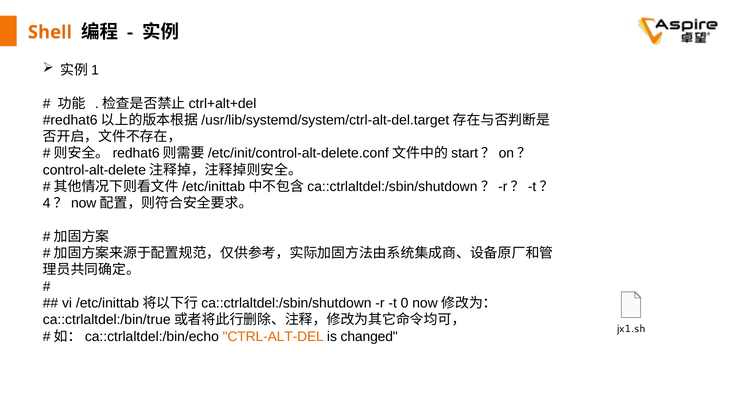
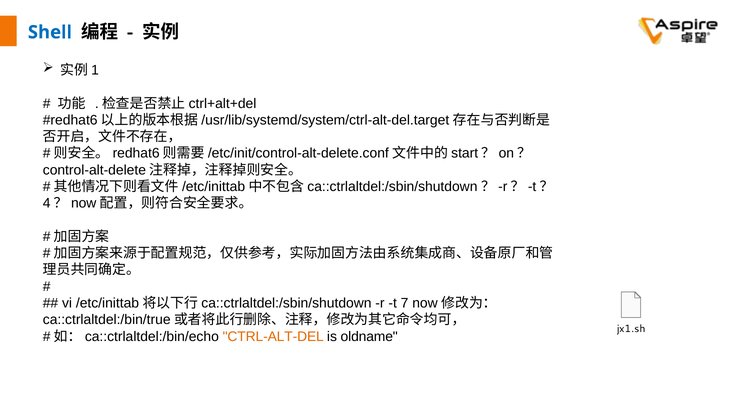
Shell colour: orange -> blue (50, 32)
0: 0 -> 7 (405, 303)
changed: changed -> oldname (369, 337)
